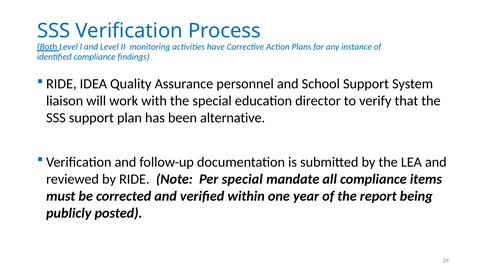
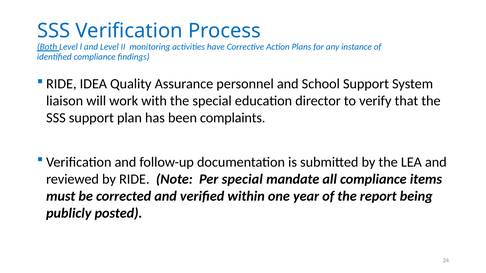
alternative: alternative -> complaints (233, 118)
